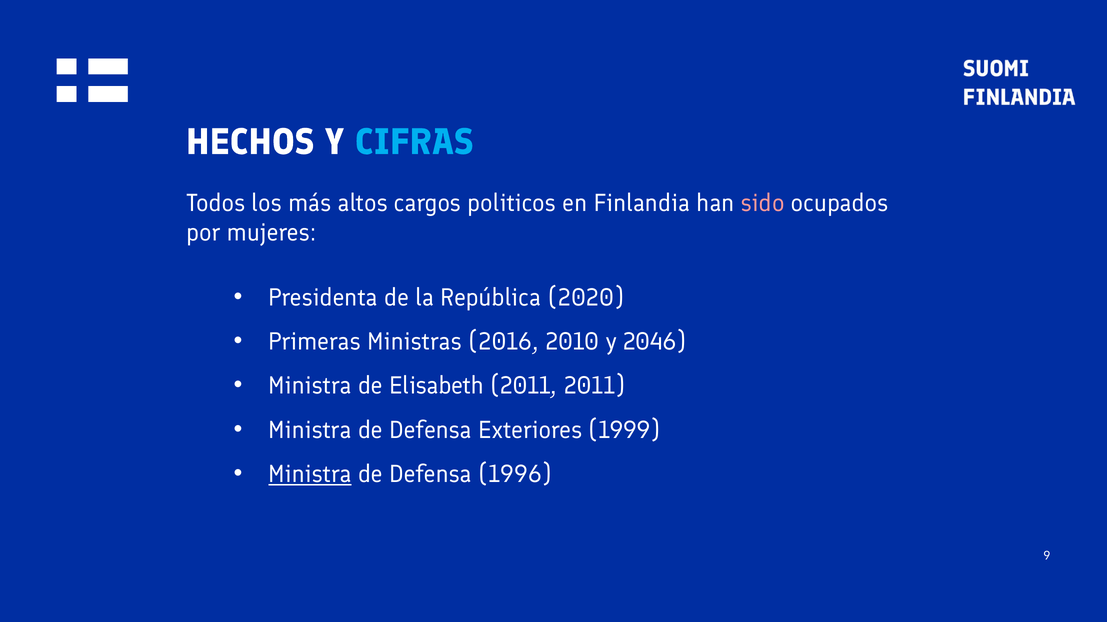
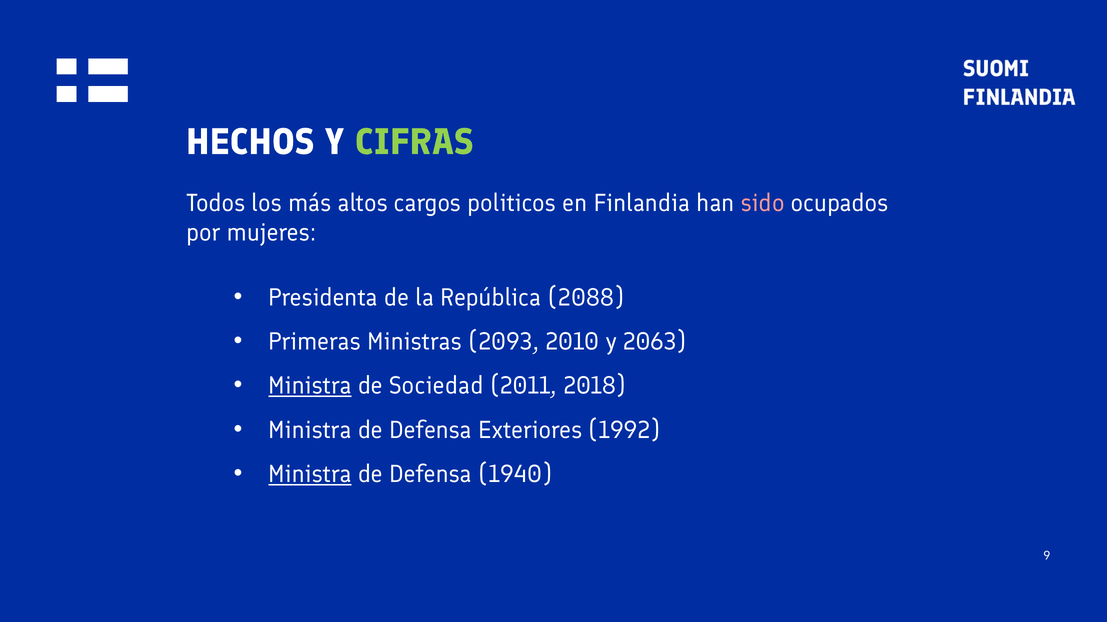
CIFRAS colour: light blue -> light green (414, 142)
2020: 2020 -> 2088 (586, 298)
2016: 2016 -> 2093 (504, 342)
2046: 2046 -> 2063 (655, 342)
Ministra underline: none -> present (310, 386)
Elisabeth: Elisabeth -> Sociedad (436, 386)
2011 2011: 2011 -> 2018 (595, 386)
1999: 1999 -> 1992 (624, 431)
1996: 1996 -> 1940 (515, 475)
